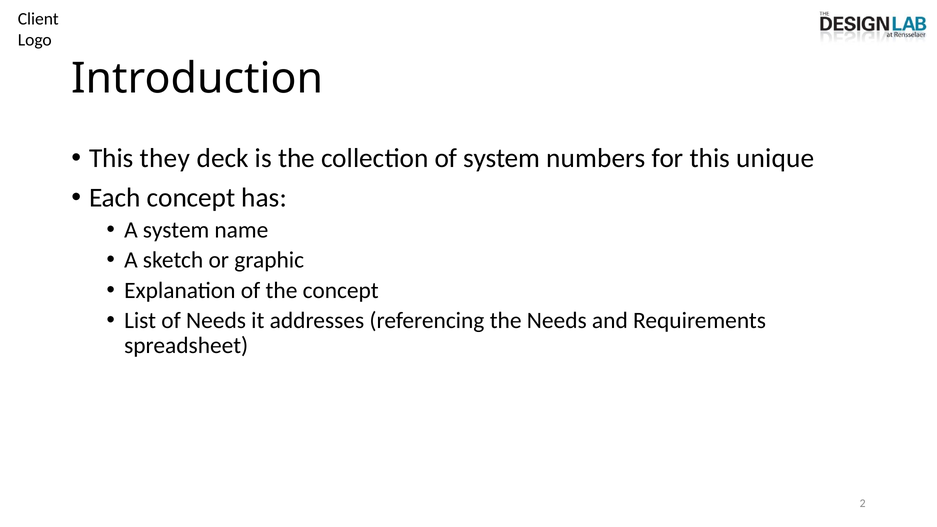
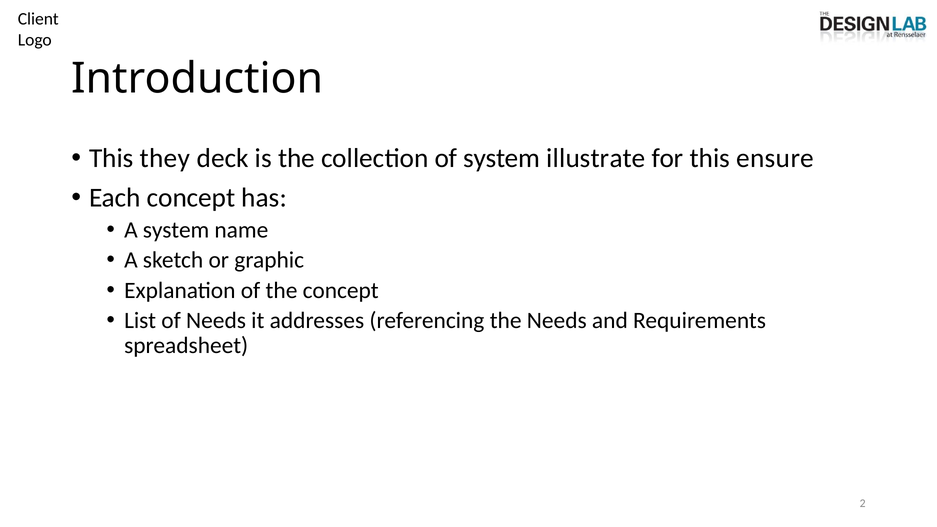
numbers: numbers -> illustrate (596, 158)
unique: unique -> ensure (775, 158)
